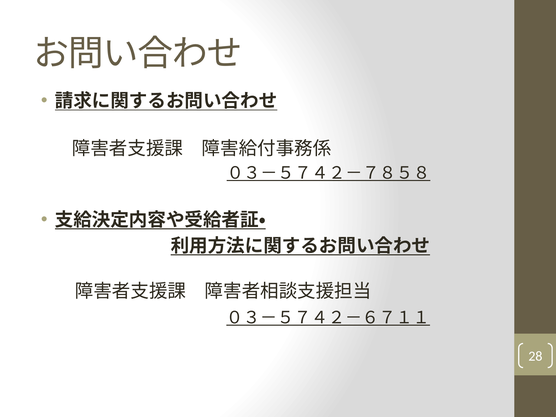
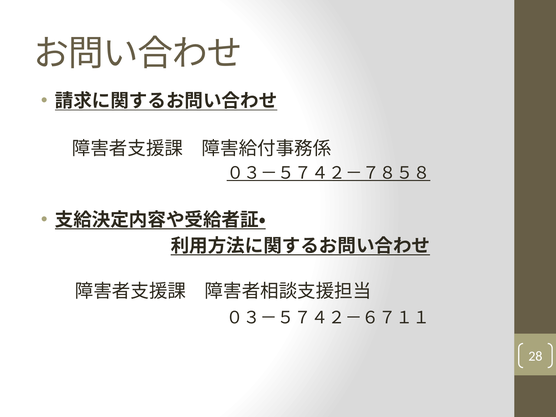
０３－５７４２－６７１１ underline: present -> none (328, 318)
